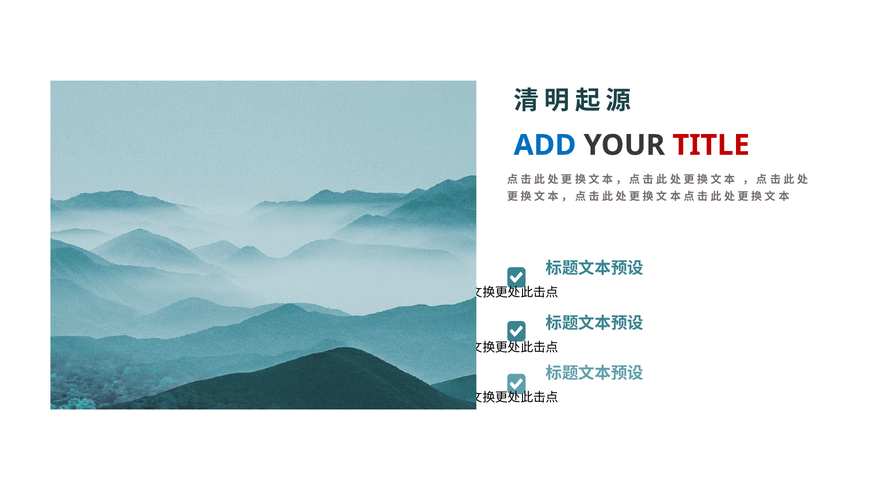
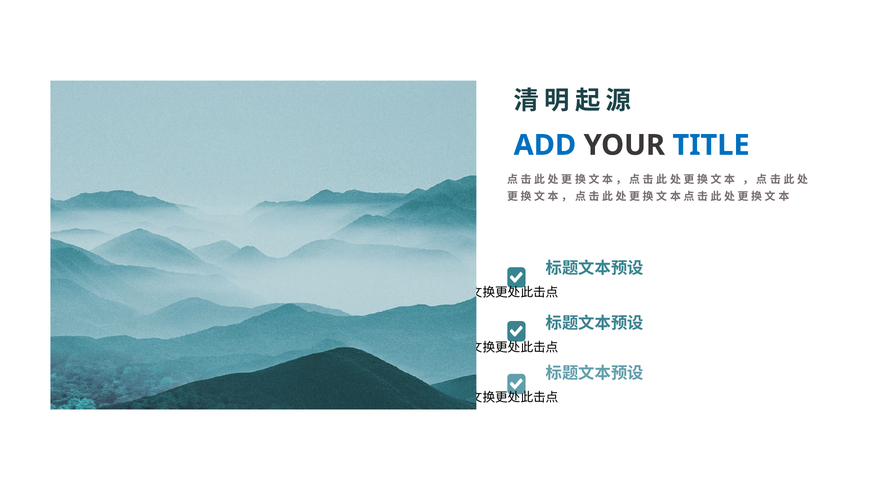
TITLE colour: red -> blue (711, 145)
